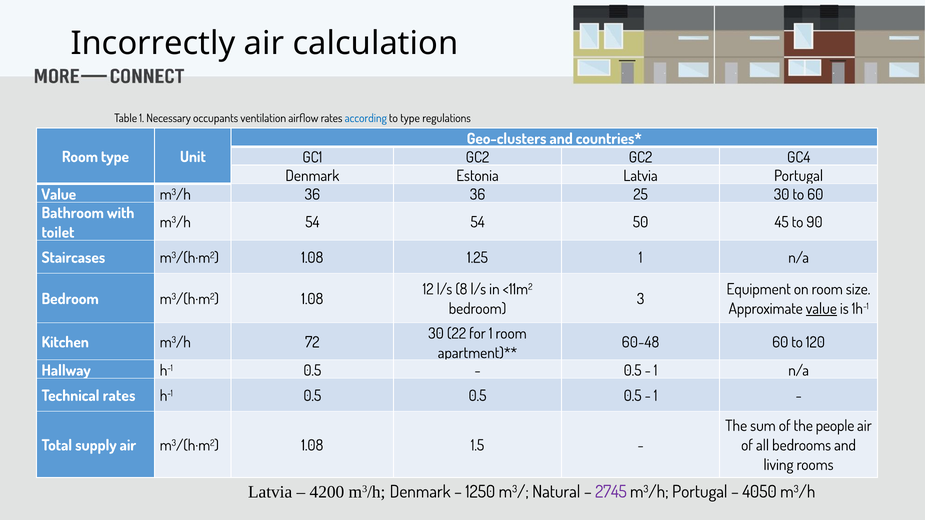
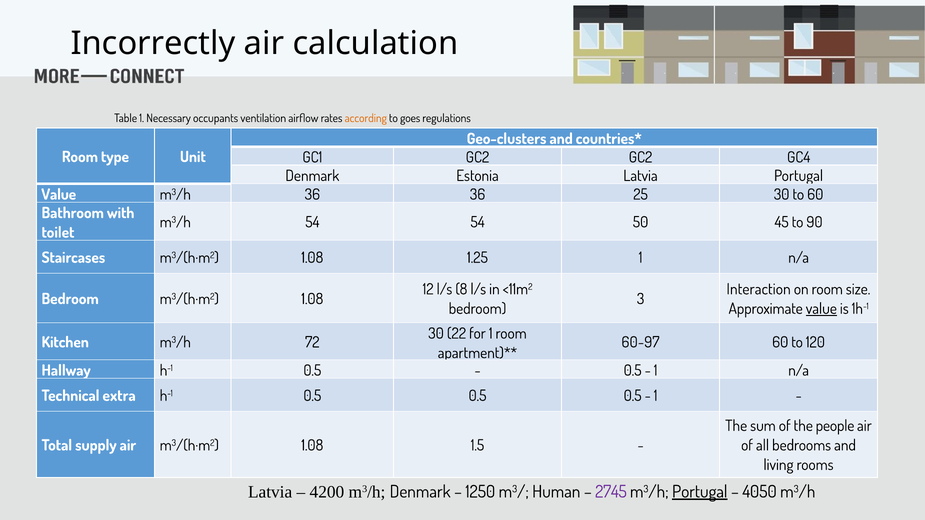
according colour: blue -> orange (366, 118)
to type: type -> goes (410, 118)
Equipment: Equipment -> Interaction (759, 289)
60-48: 60-48 -> 60-97 (640, 342)
Technical rates: rates -> extra (119, 396)
Natural: Natural -> Human (556, 492)
Portugal underline: none -> present (700, 492)
